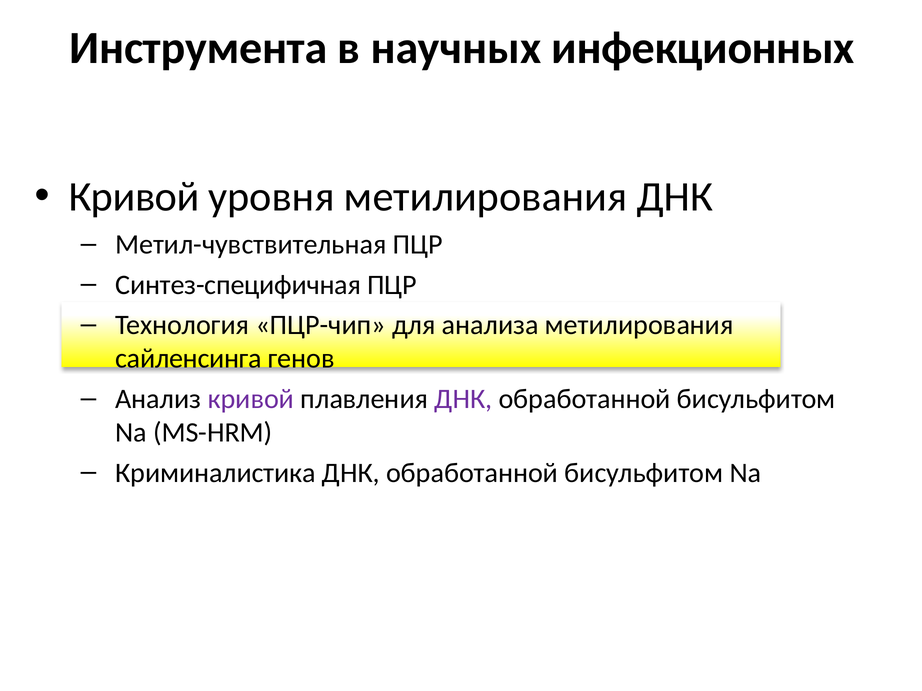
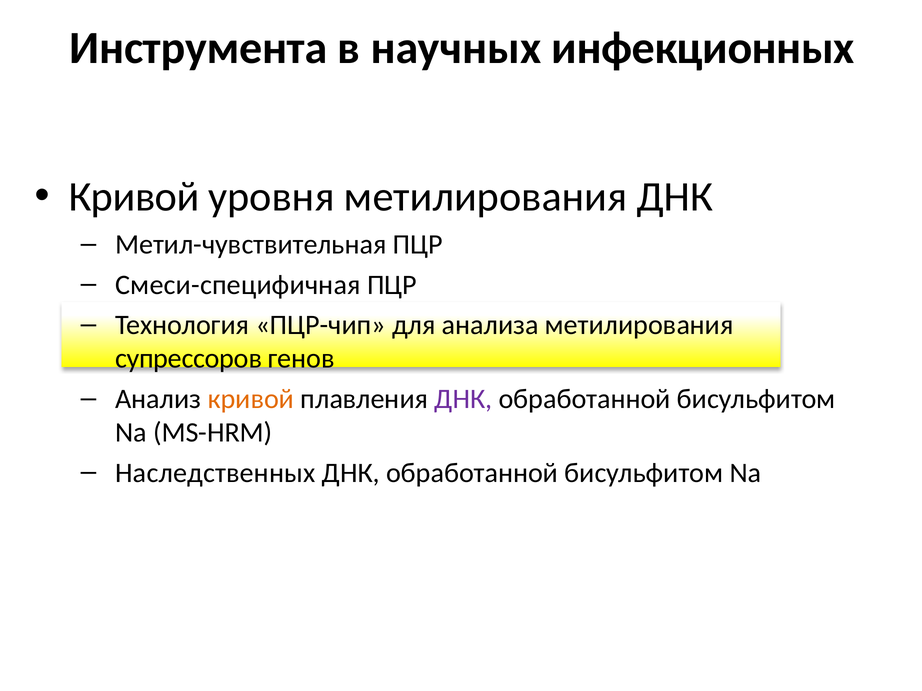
Синтез-специфичная: Синтез-специфичная -> Смеси-специфичная (238, 285)
сайленсинга: сайленсинга -> супрессоров (189, 359)
кривой colour: purple -> orange (251, 399)
Криминалистика: Криминалистика -> Наследственных (215, 473)
